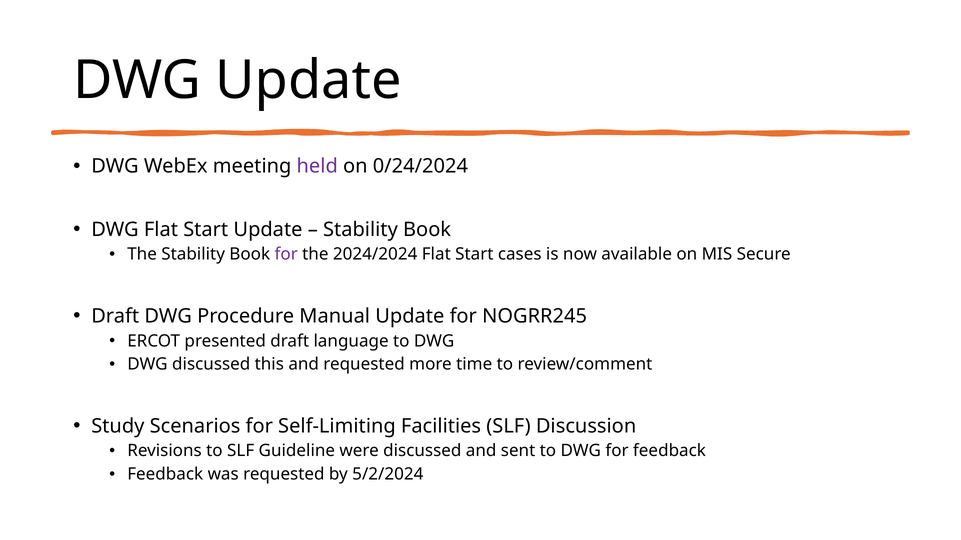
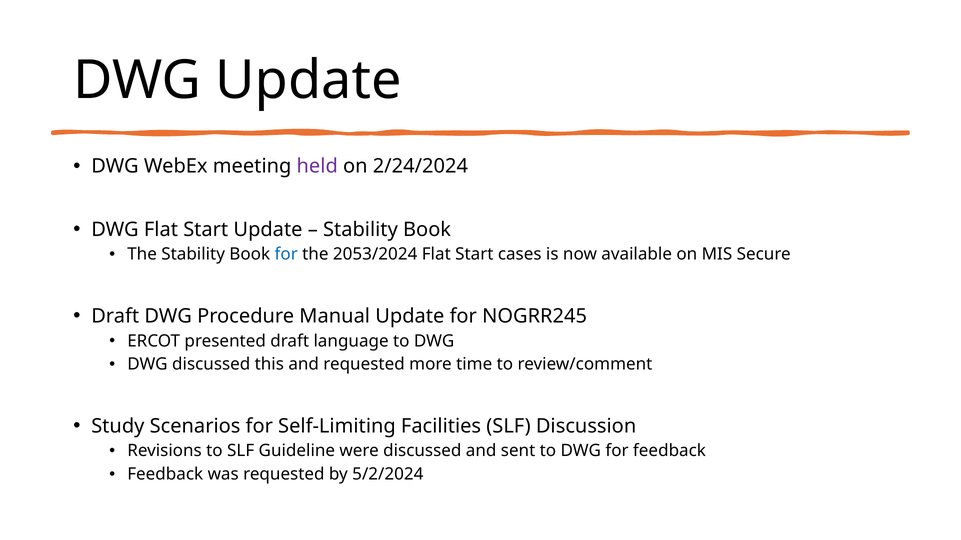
0/24/2024: 0/24/2024 -> 2/24/2024 (420, 166)
for colour: purple -> blue (286, 255)
2024/2024: 2024/2024 -> 2053/2024 (375, 255)
